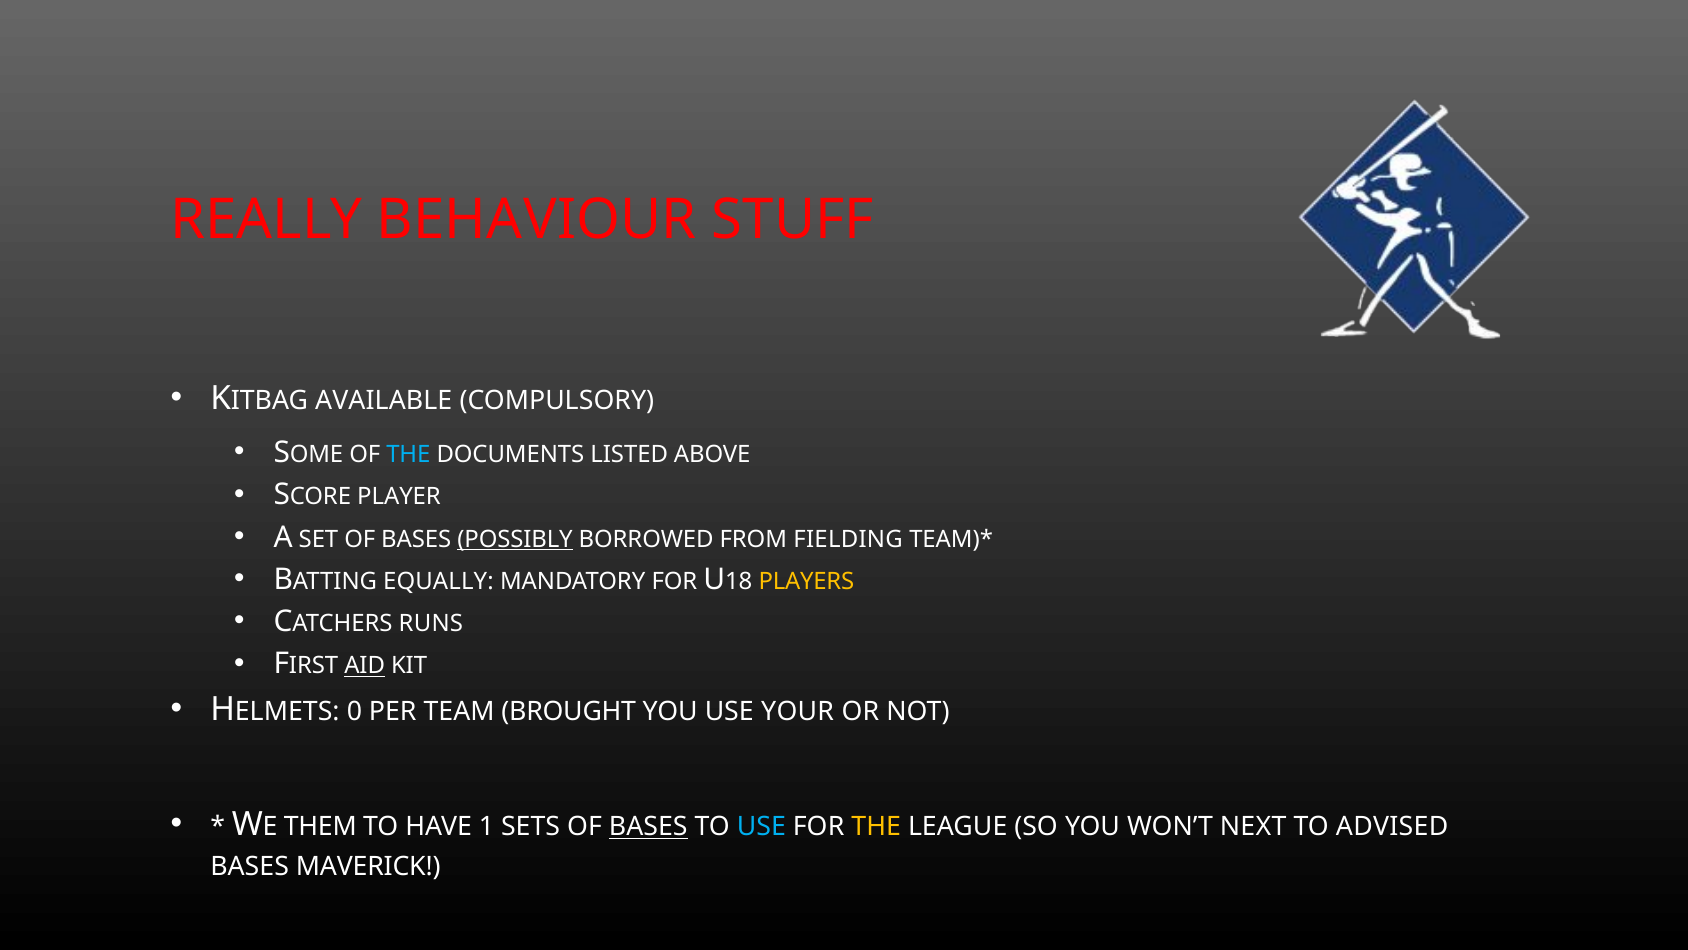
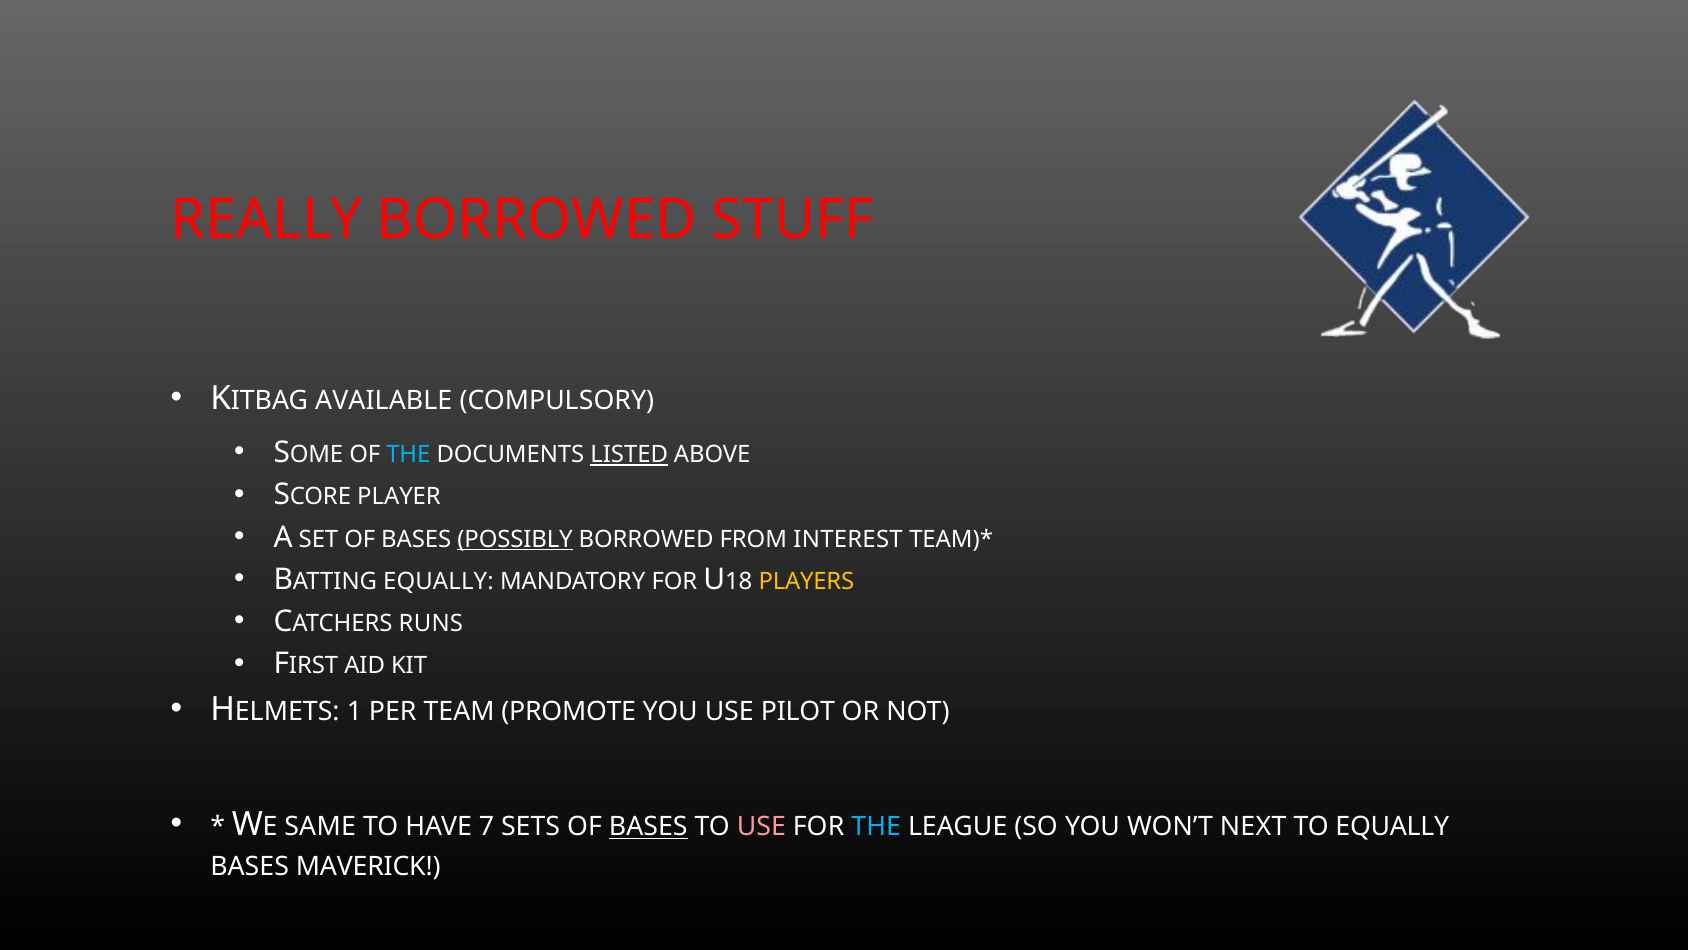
REALLY BEHAVIOUR: BEHAVIOUR -> BORROWED (537, 220)
LISTED underline: none -> present (629, 455)
FIELDING: FIELDING -> INTEREST (848, 539)
AID underline: present -> none (365, 666)
0: 0 -> 1 (354, 711)
BROUGHT: BROUGHT -> PROMOTE (569, 711)
YOUR: YOUR -> PILOT (798, 711)
THEM: THEM -> SAME (320, 826)
1: 1 -> 7 (487, 826)
USE colour: light blue -> pink (761, 826)
THE colour: yellow -> light blue (876, 826)
TO ADVISED: ADVISED -> EQUALLY (1392, 826)
